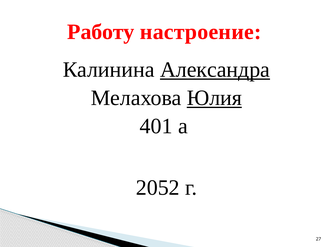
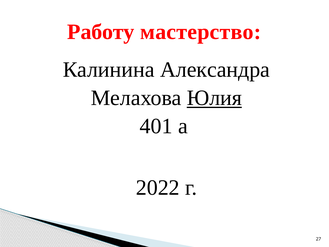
настроение: настроение -> мастерство (201, 32)
Александра underline: present -> none (215, 70)
2052: 2052 -> 2022 (158, 187)
